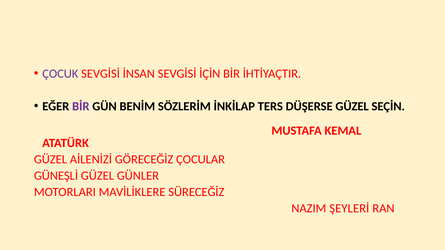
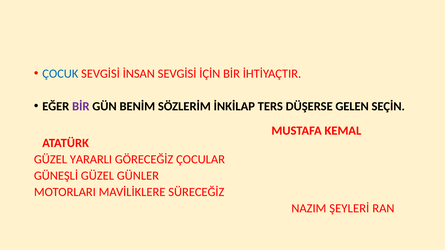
ÇOCUK colour: purple -> blue (60, 74)
DÜŞERSE GÜZEL: GÜZEL -> GELEN (352, 107)
AİLENİZİ: AİLENİZİ -> YARARLI (91, 159)
